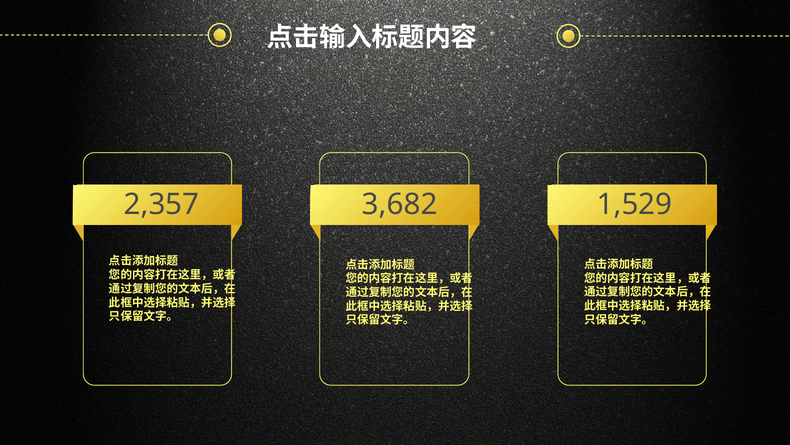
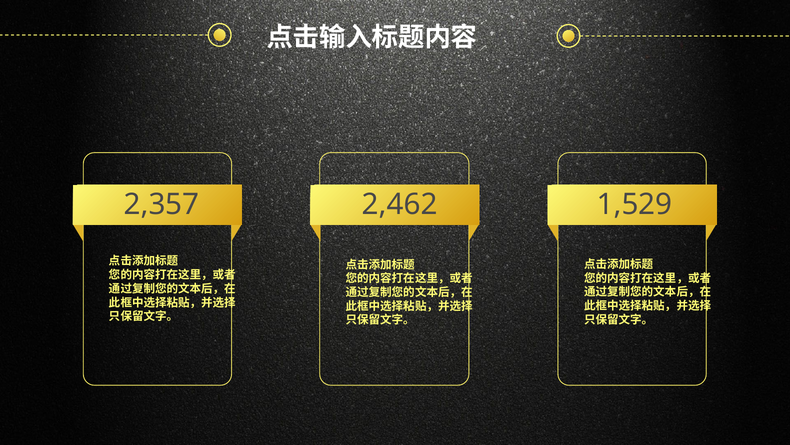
3,682: 3,682 -> 2,462 (400, 204)
